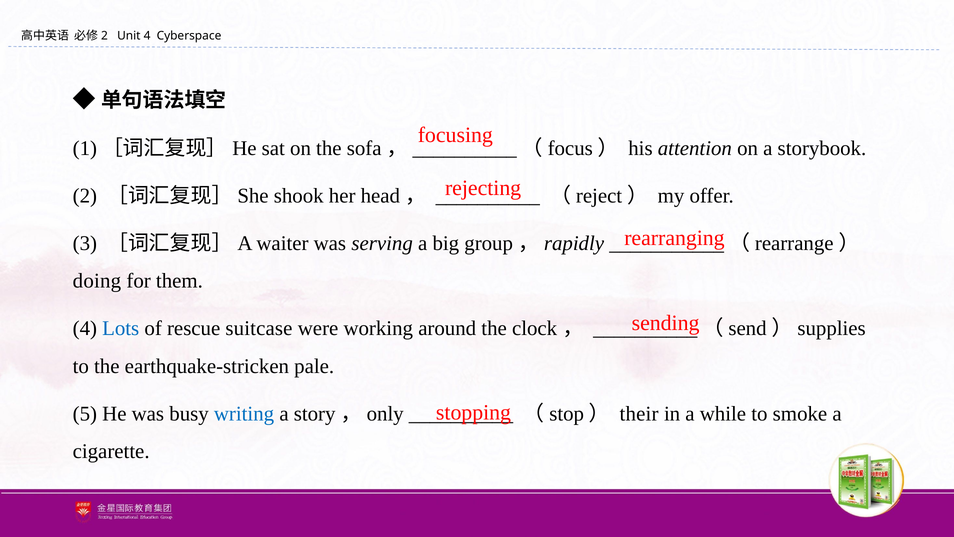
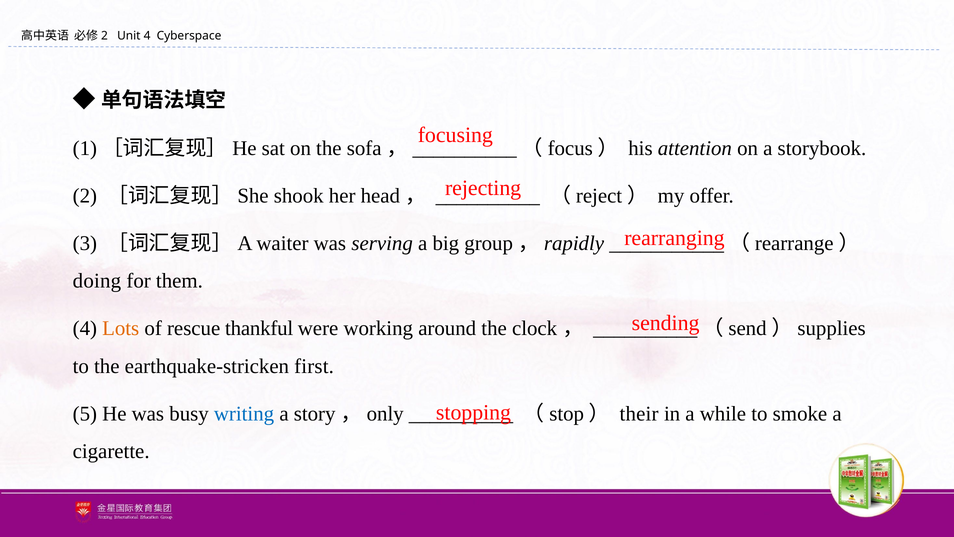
Lots colour: blue -> orange (121, 328)
suitcase: suitcase -> thankful (259, 328)
pale: pale -> first (314, 366)
